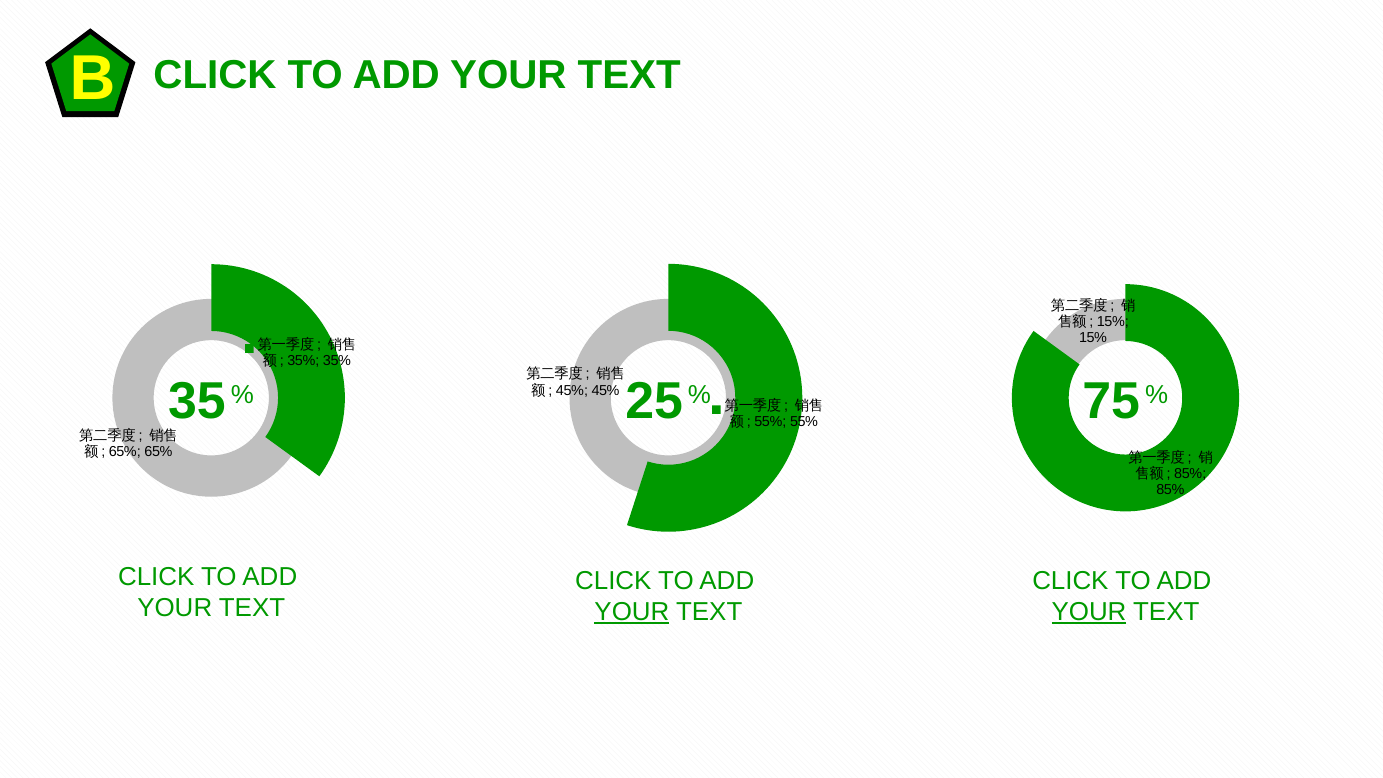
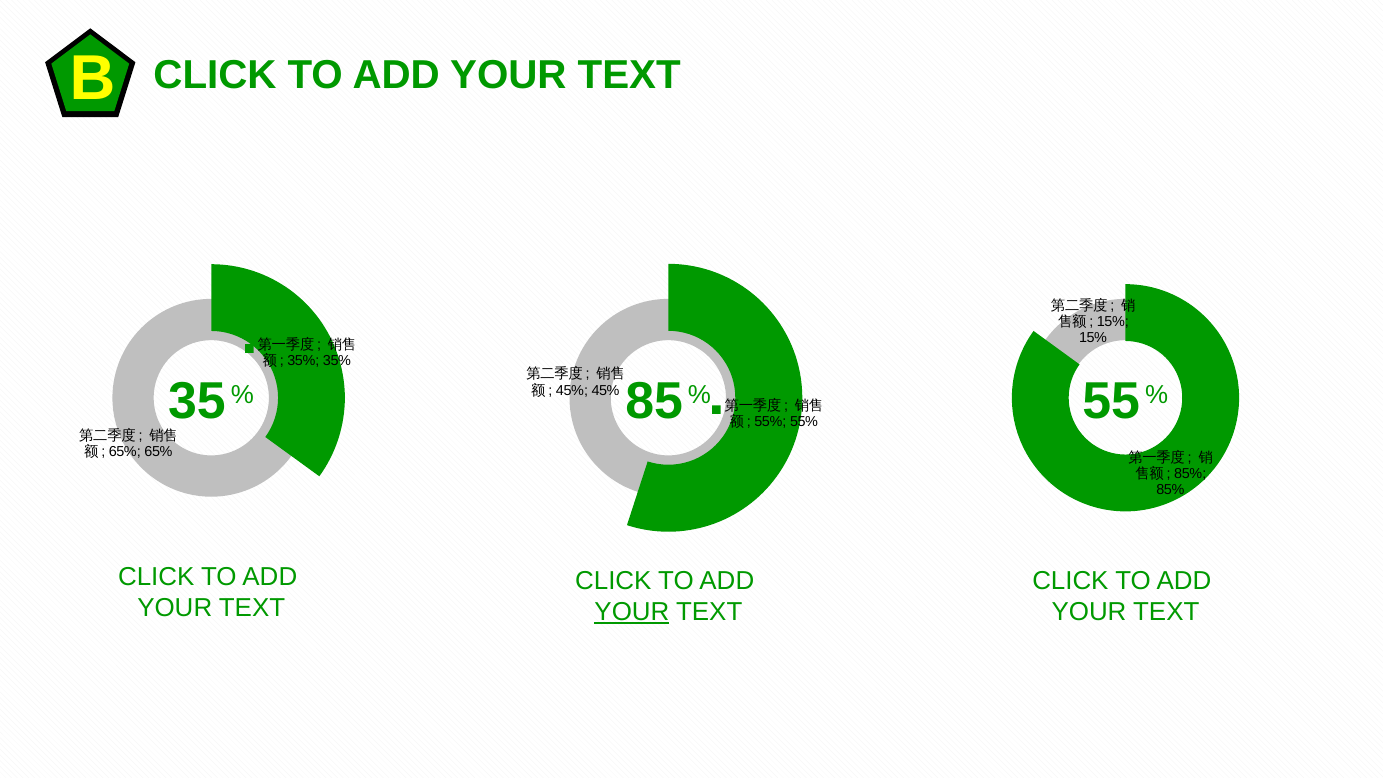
25: 25 -> 85 (654, 401)
75: 75 -> 55 (1111, 401)
YOUR underline: present -> none (1089, 612)
